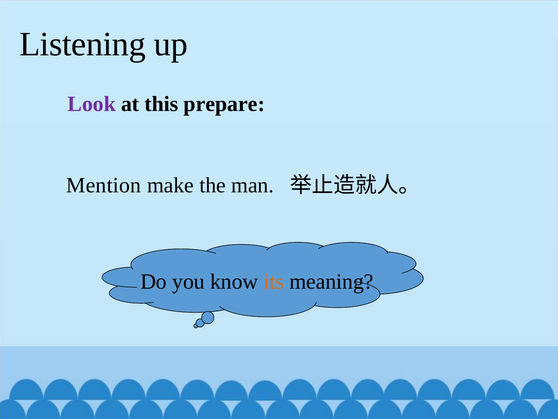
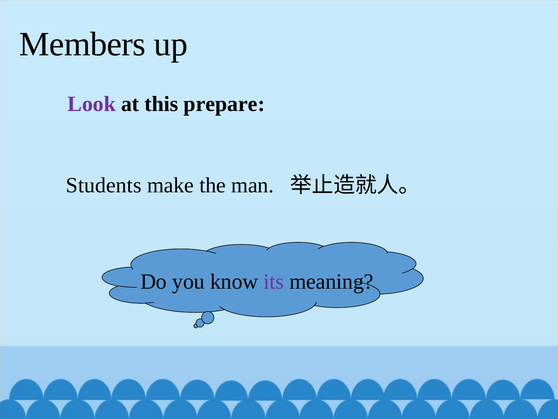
Listening: Listening -> Members (83, 44)
Mention: Mention -> Students (104, 185)
its colour: orange -> purple (274, 281)
